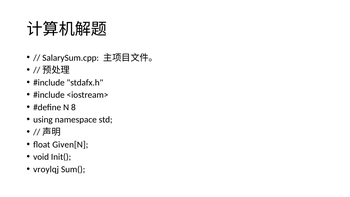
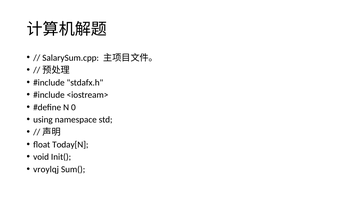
8: 8 -> 0 (73, 107)
Given[N: Given[N -> Today[N (70, 144)
